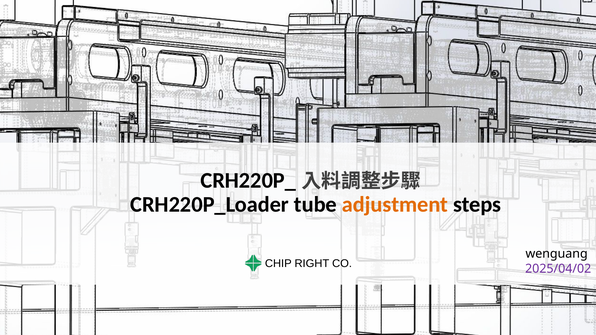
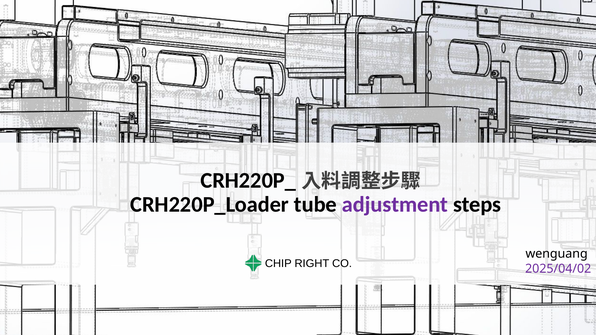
adjustment colour: orange -> purple (395, 205)
